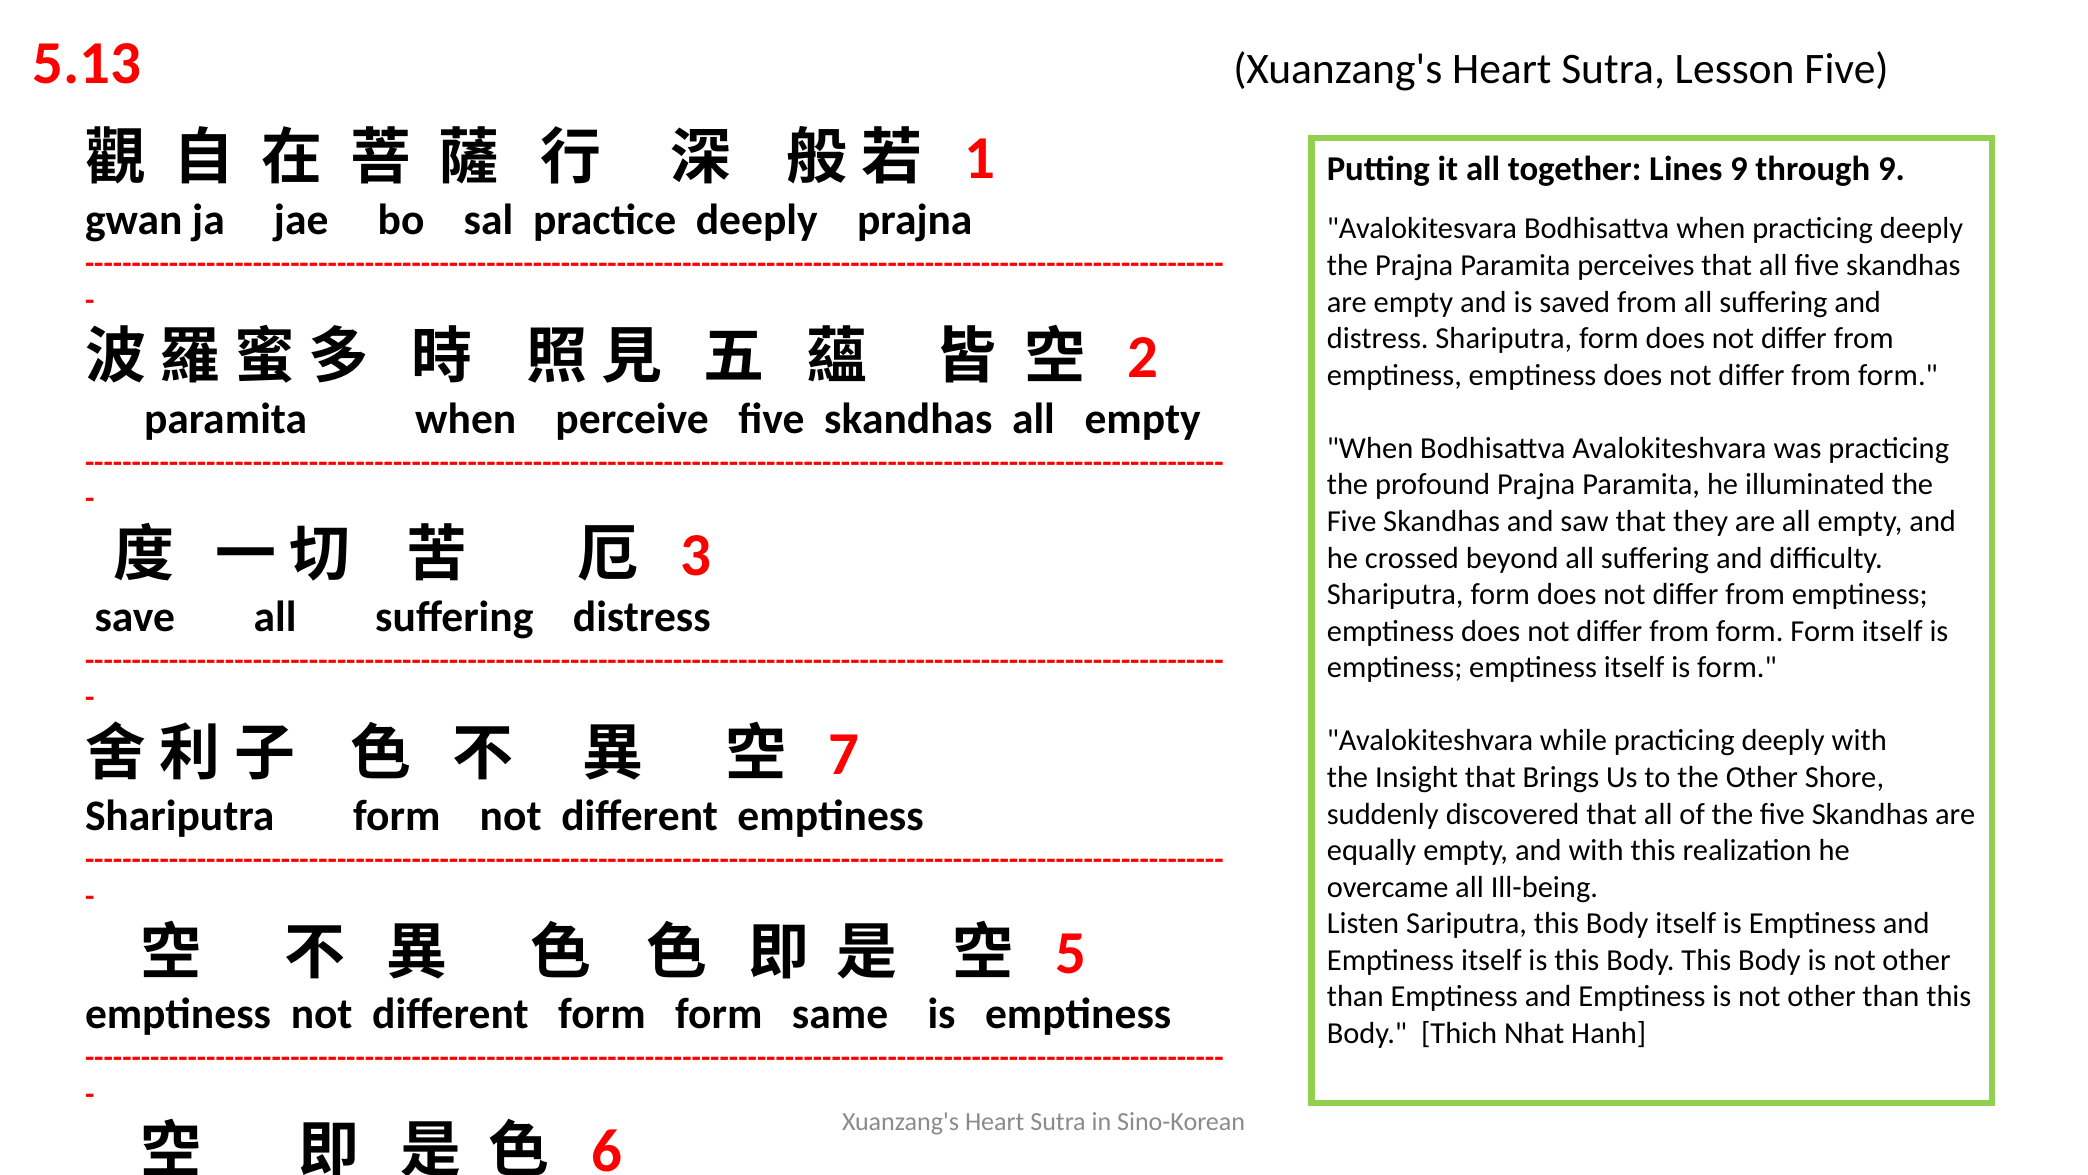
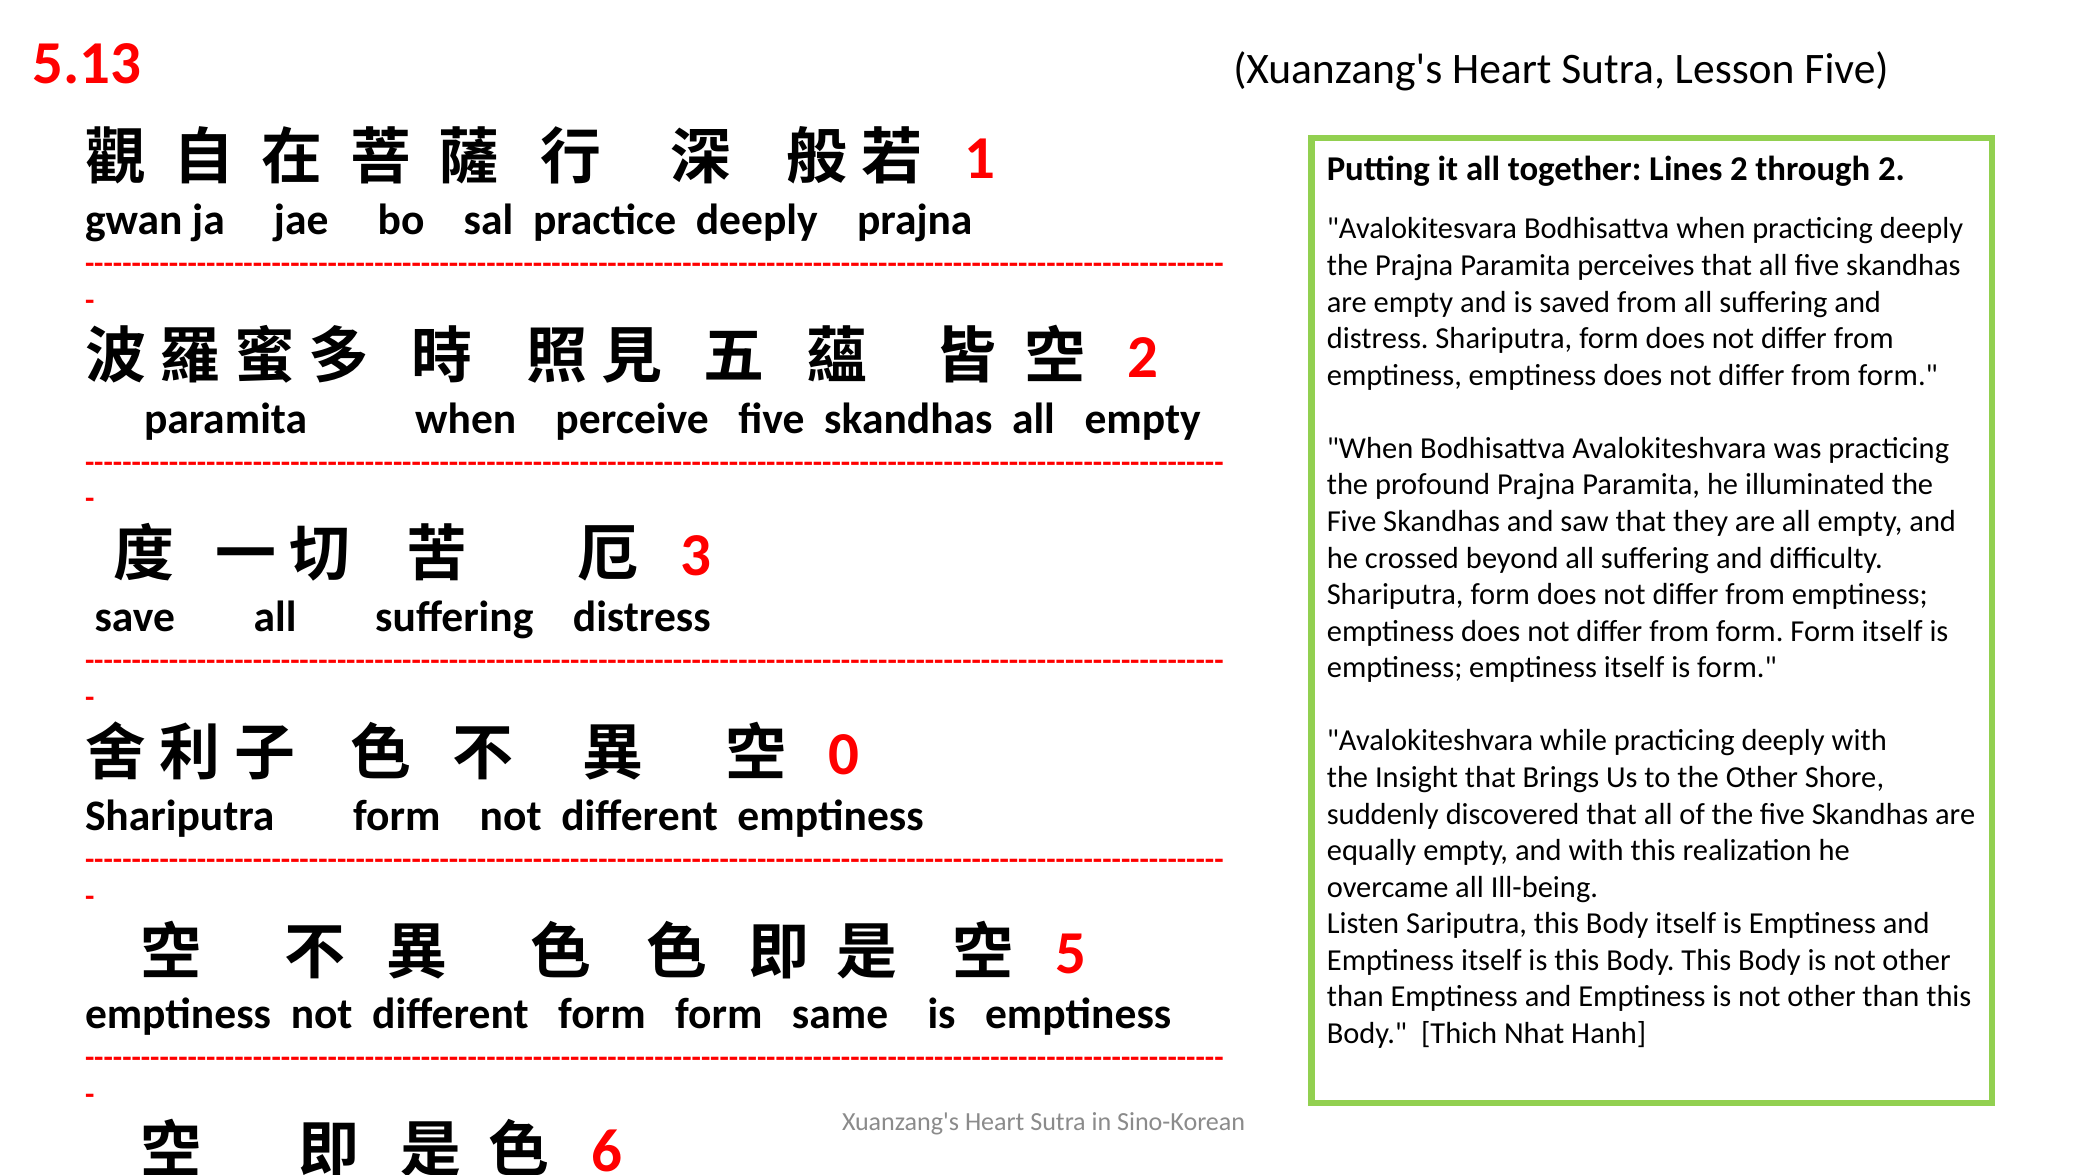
Lines 9: 9 -> 2 (1739, 169)
through 9: 9 -> 2 (1892, 169)
7: 7 -> 0 (844, 754)
